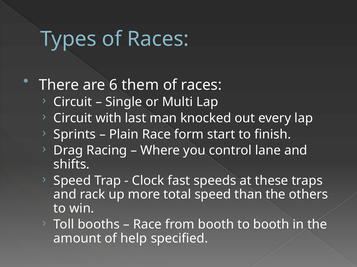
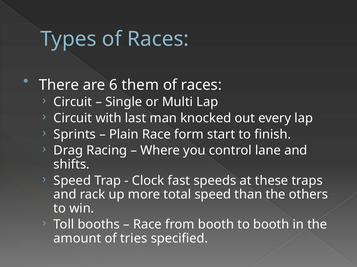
help: help -> tries (134, 239)
